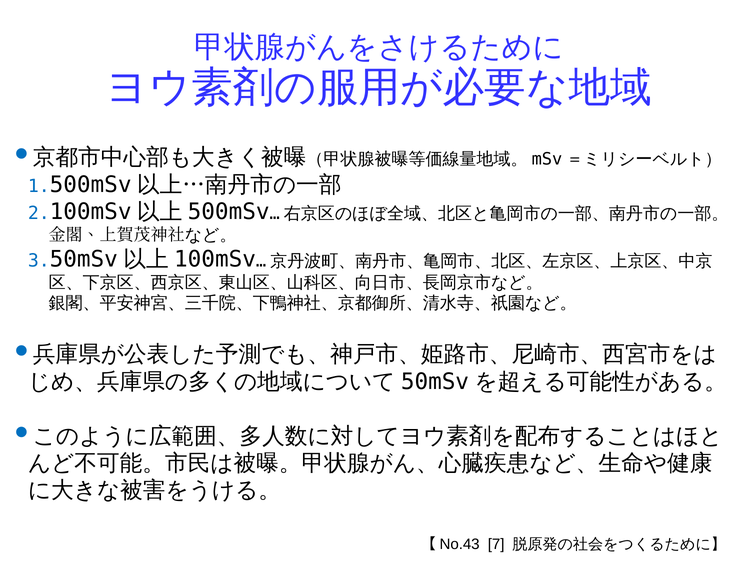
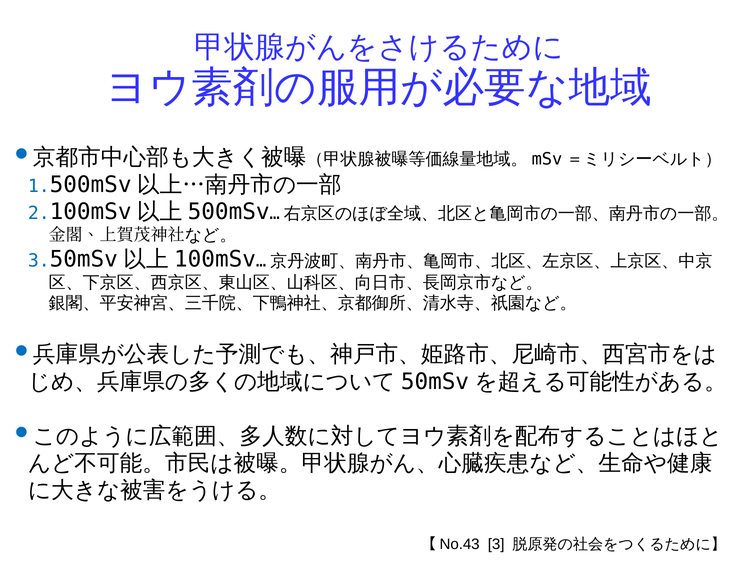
【No.43 7: 7 -> 3 (496, 545)
